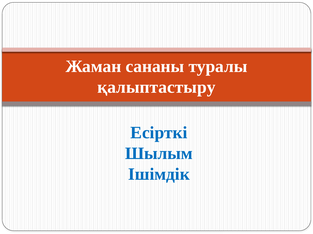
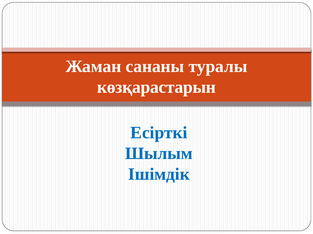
қалыптастыру: қалыптастыру -> көзқарастарын (157, 88)
